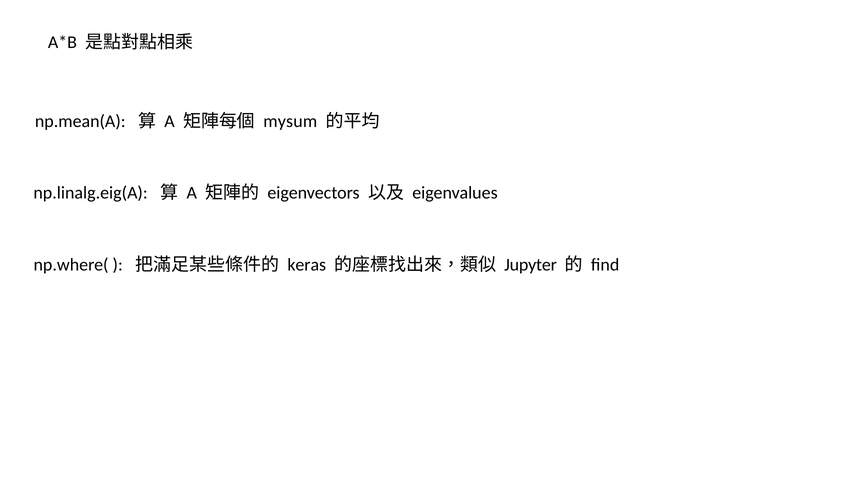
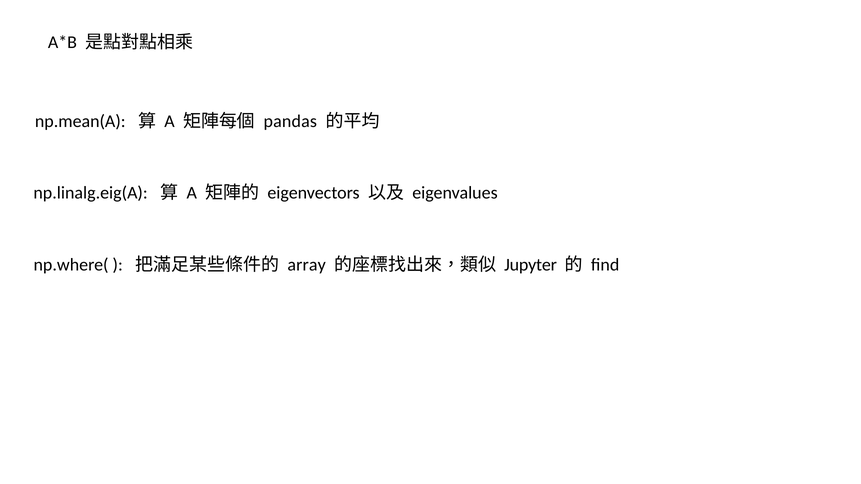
mysum: mysum -> pandas (290, 122)
keras: keras -> array (307, 265)
